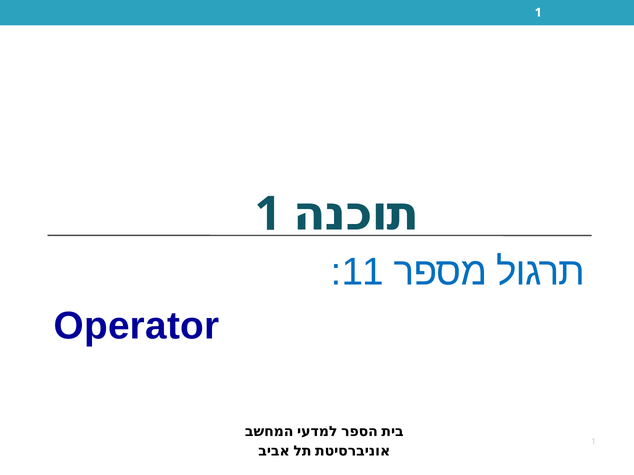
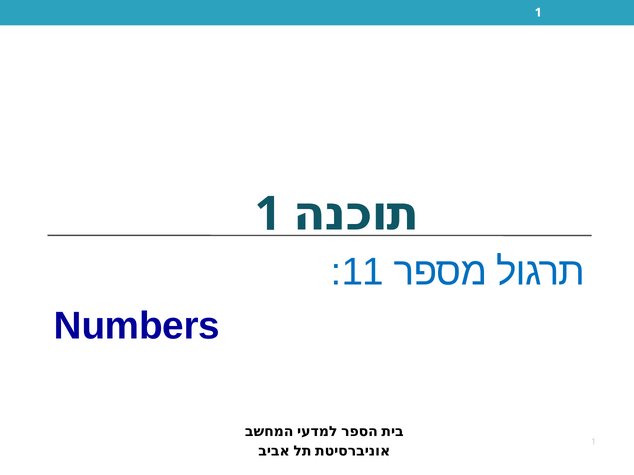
Operator: Operator -> Numbers (137, 327)
